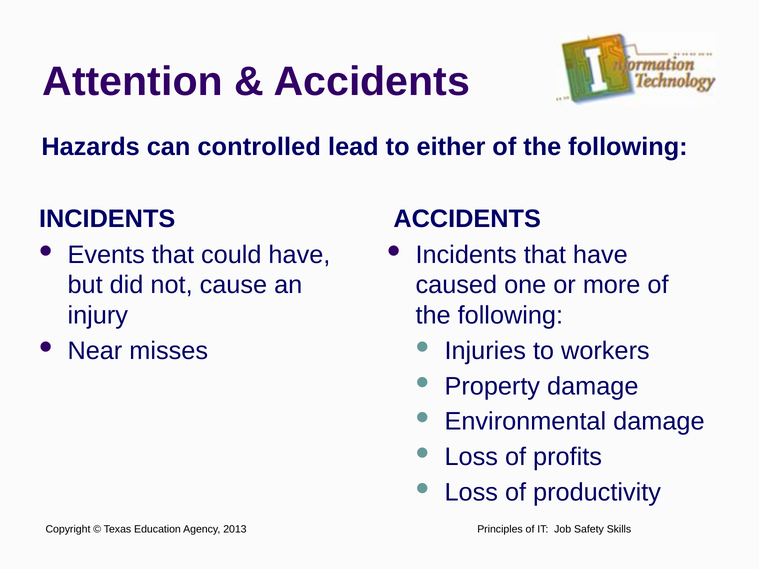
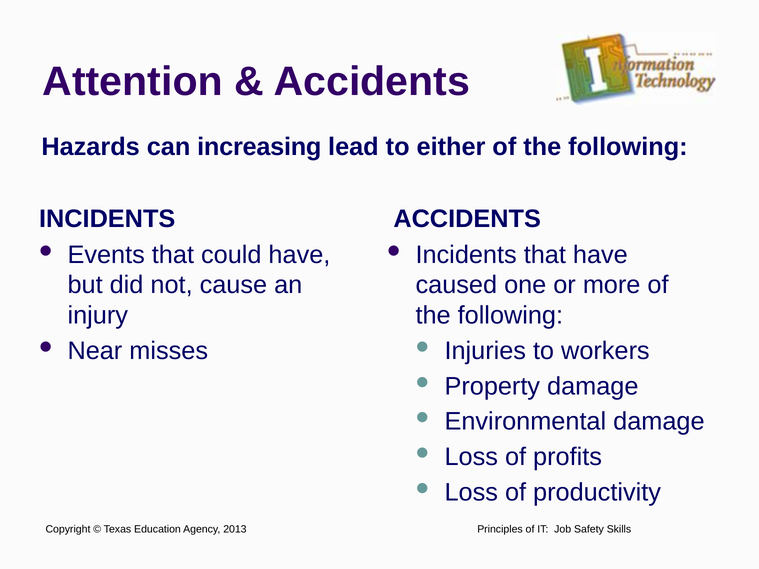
controlled: controlled -> increasing (259, 147)
